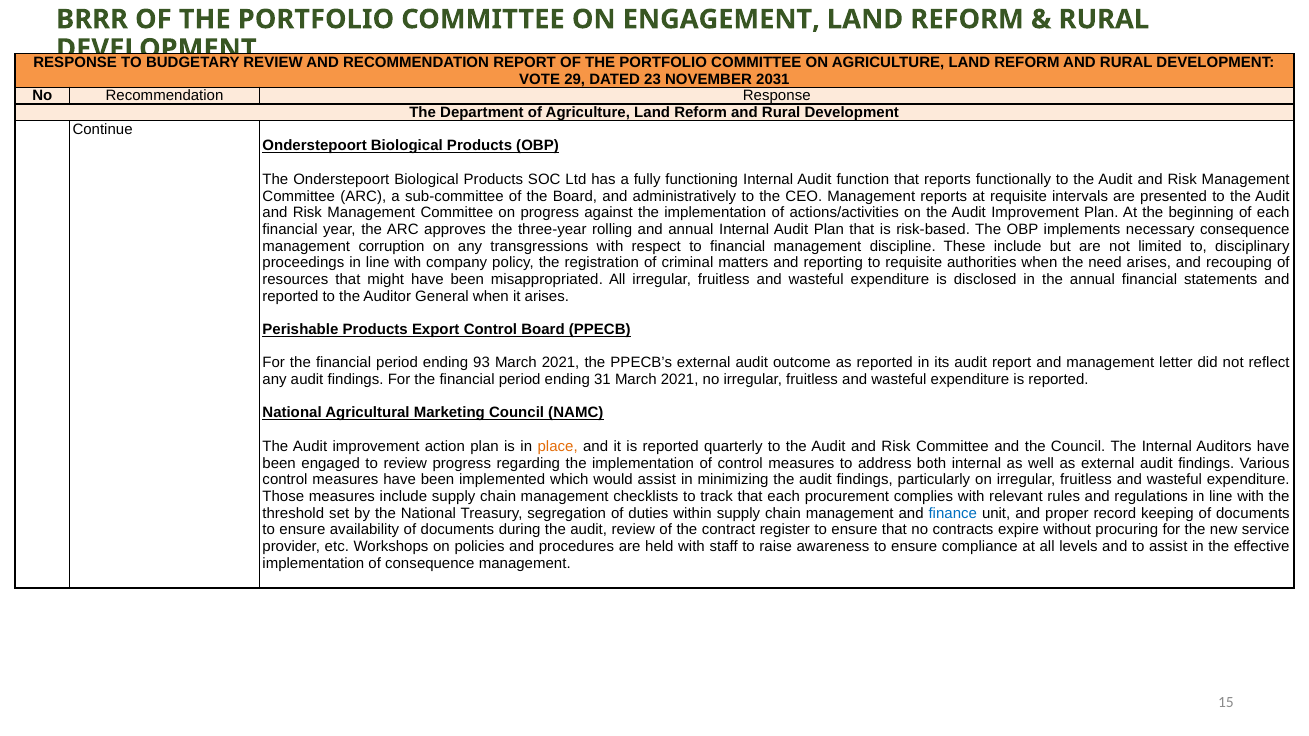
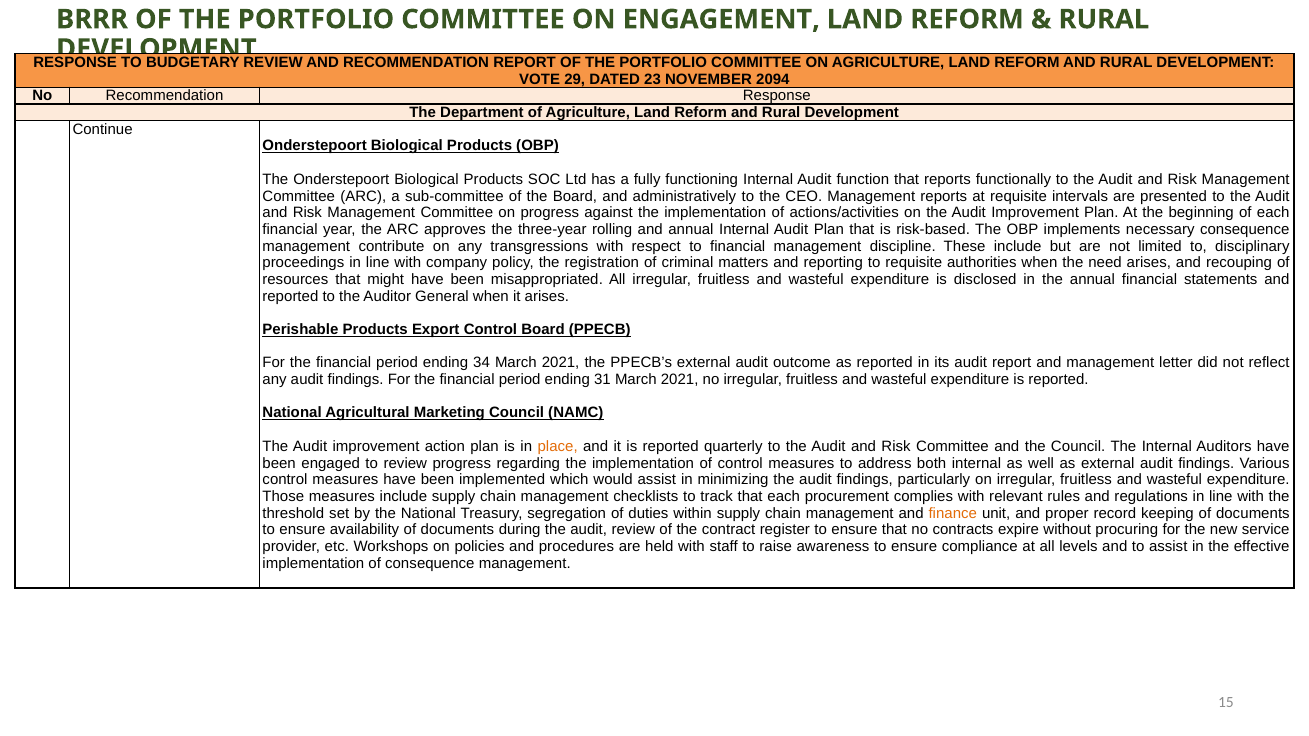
2031: 2031 -> 2094 (773, 79)
corruption: corruption -> contribute (391, 246)
93: 93 -> 34 (482, 363)
finance colour: blue -> orange (953, 513)
